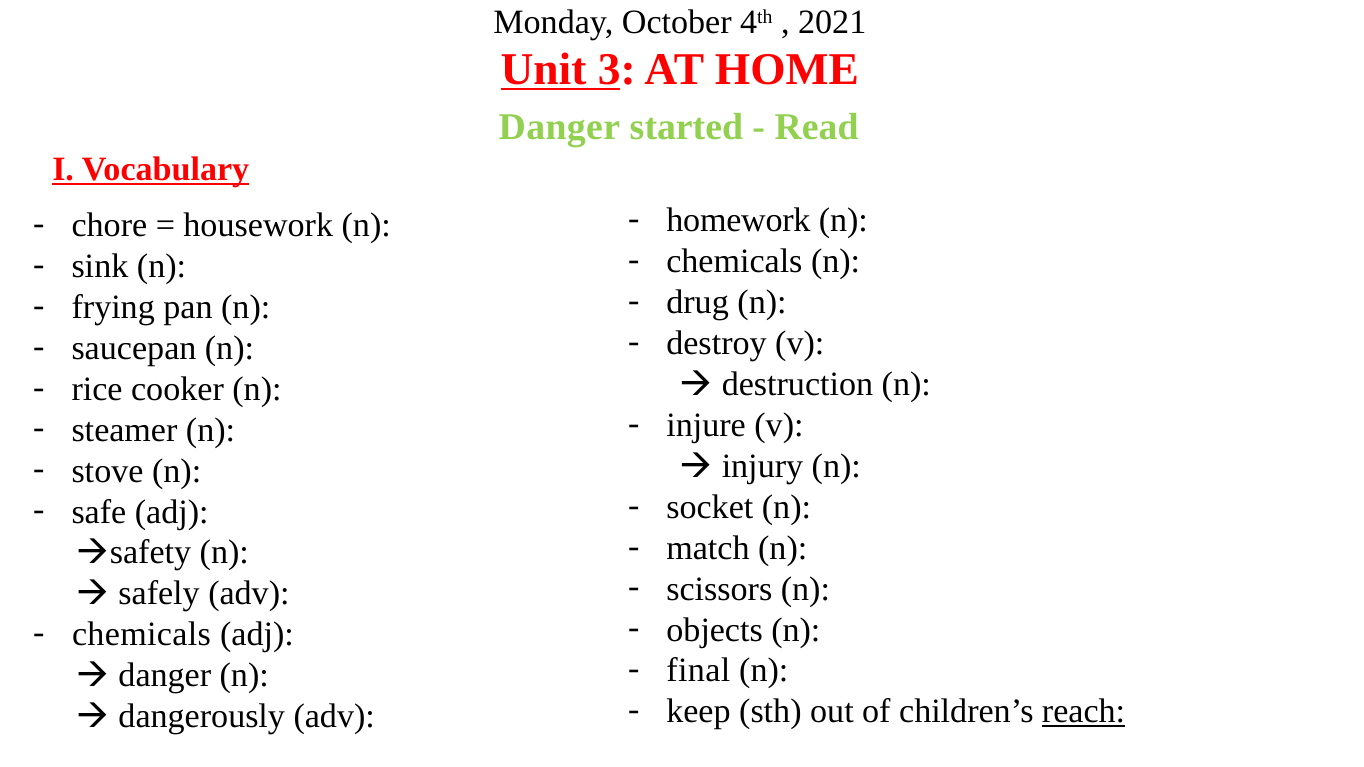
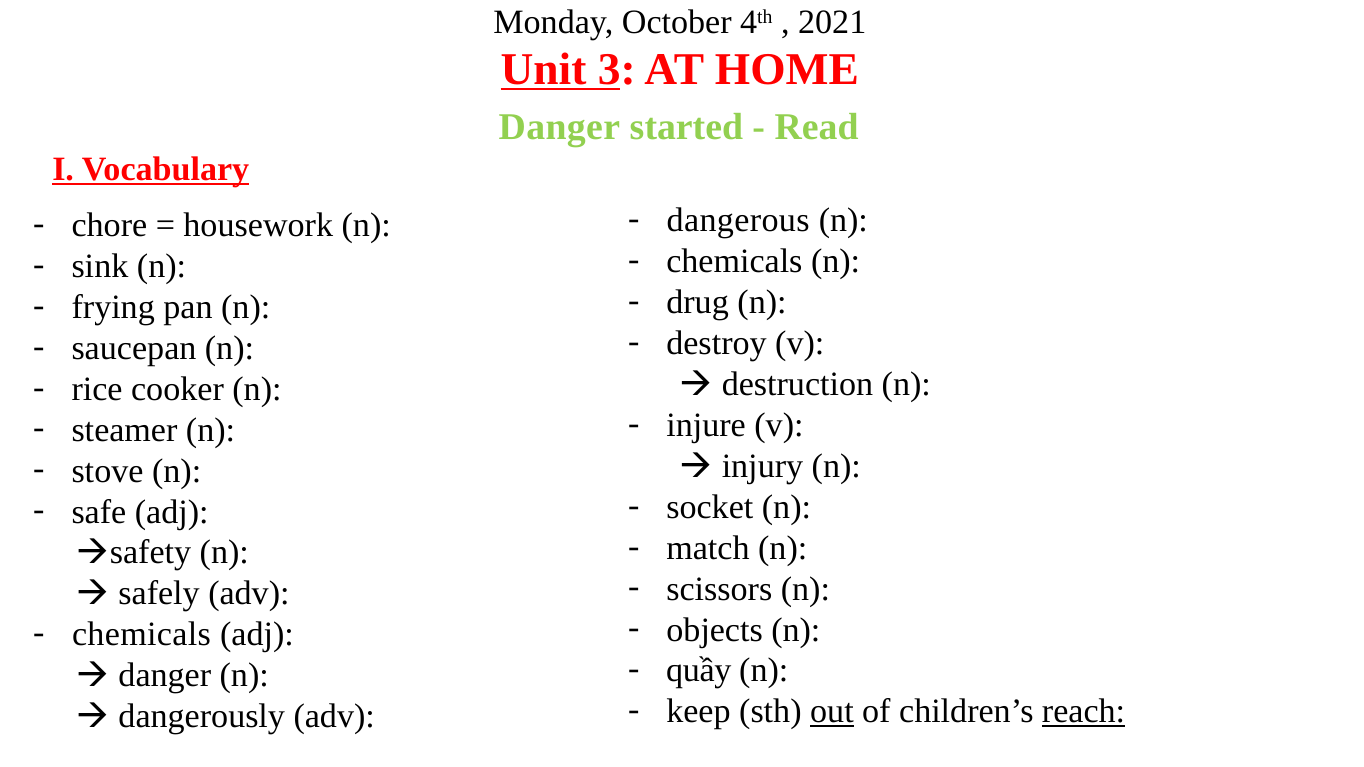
homework: homework -> dangerous (738, 221)
final: final -> quầy (699, 671)
out underline: none -> present (832, 712)
